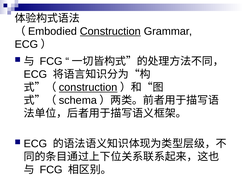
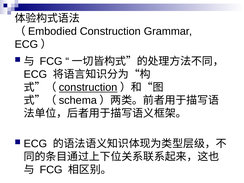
Construction underline: present -> none (110, 31)
